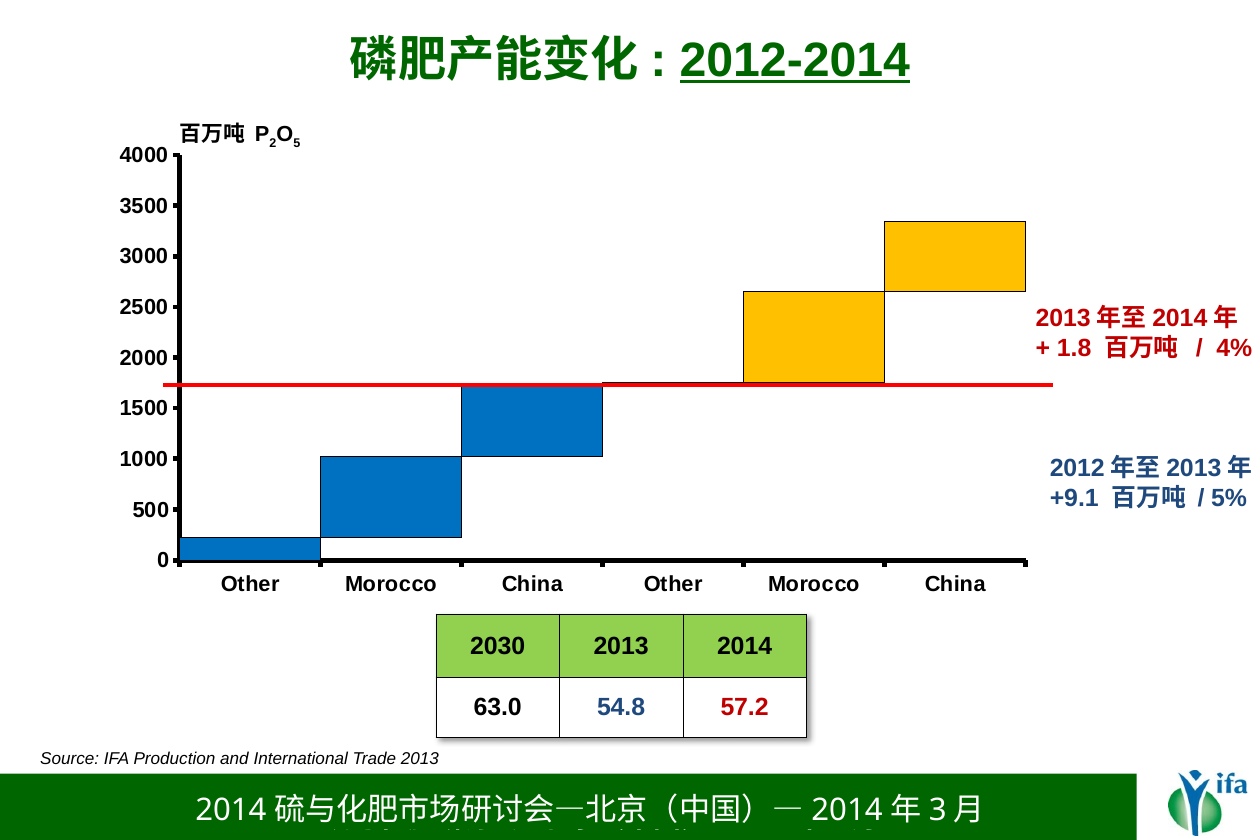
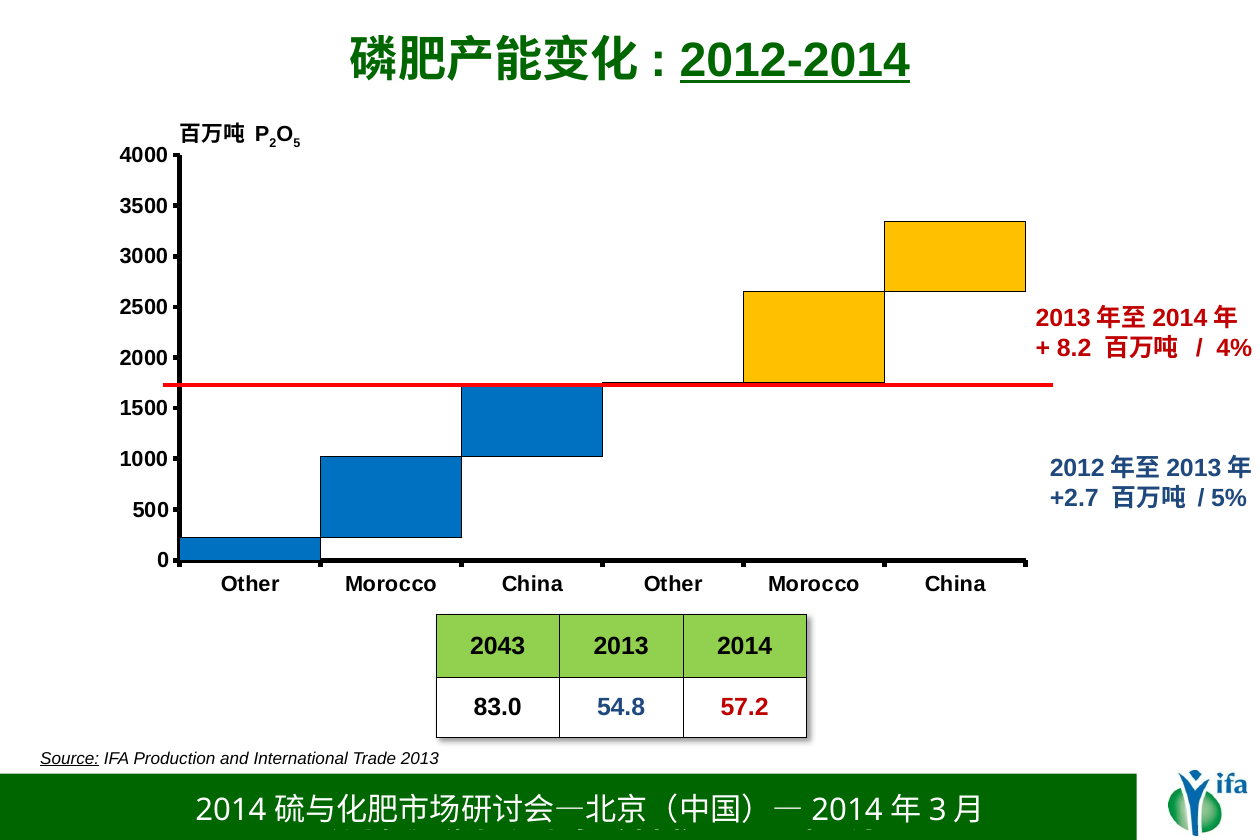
1.8: 1.8 -> 8.2 (1074, 349)
+9.1: +9.1 -> +2.7 (1074, 498)
2030: 2030 -> 2043 (498, 646)
63.0: 63.0 -> 83.0 (498, 708)
Source underline: none -> present (70, 759)
